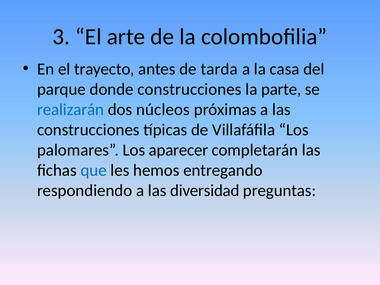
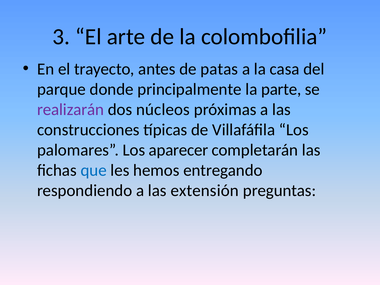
tarda: tarda -> patas (219, 69)
donde construcciones: construcciones -> principalmente (190, 89)
realizarán colour: blue -> purple (71, 109)
diversidad: diversidad -> extensión (205, 191)
